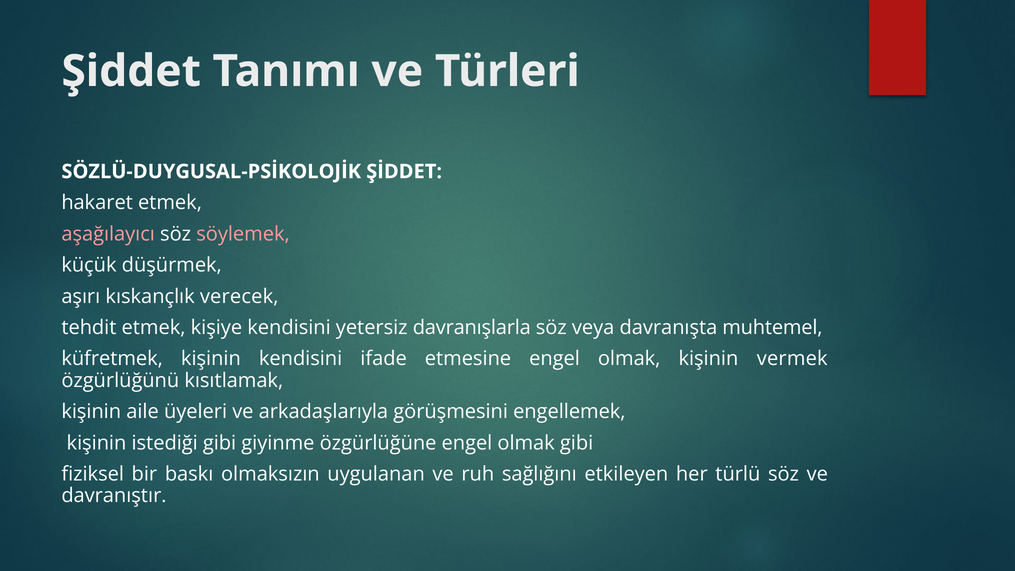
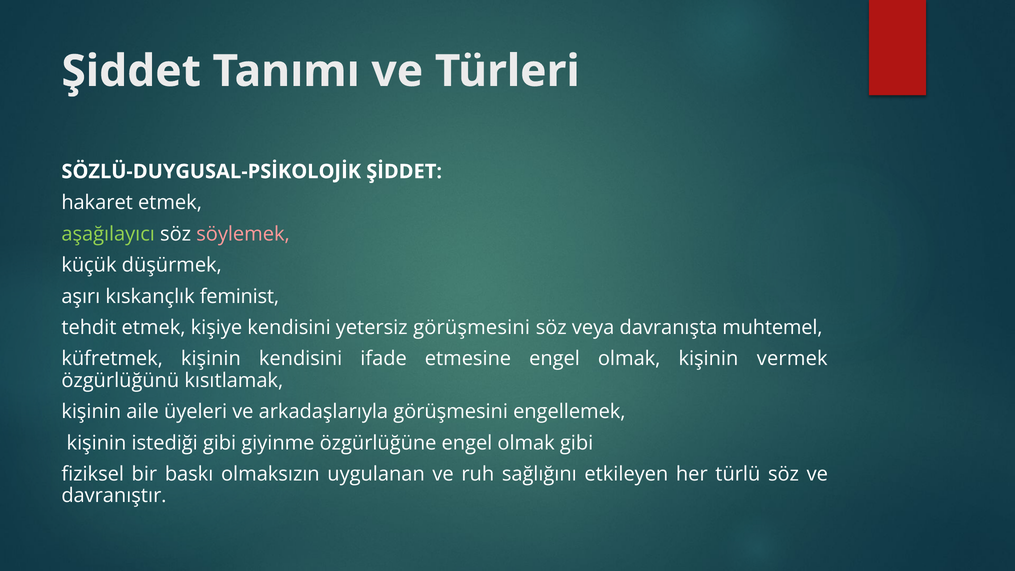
aşağılayıcı colour: pink -> light green (108, 234)
verecek: verecek -> feminist (239, 296)
yetersiz davranışlarla: davranışlarla -> görüşmesini (472, 328)
